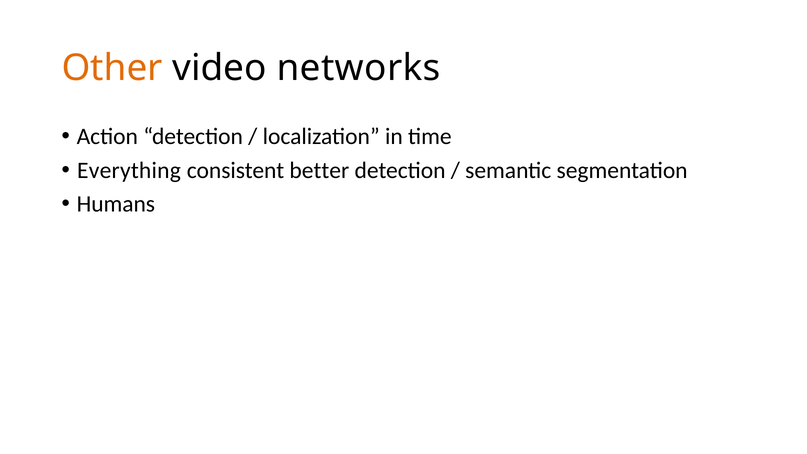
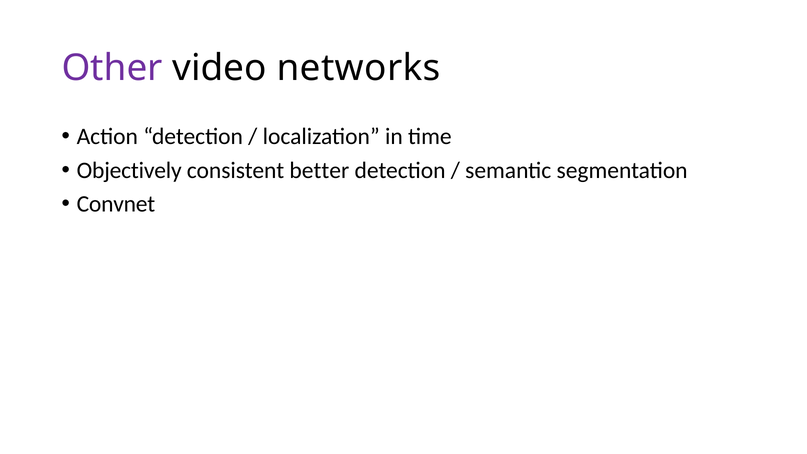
Other colour: orange -> purple (112, 68)
Everything: Everything -> Objectively (129, 170)
Humans: Humans -> Convnet (116, 204)
